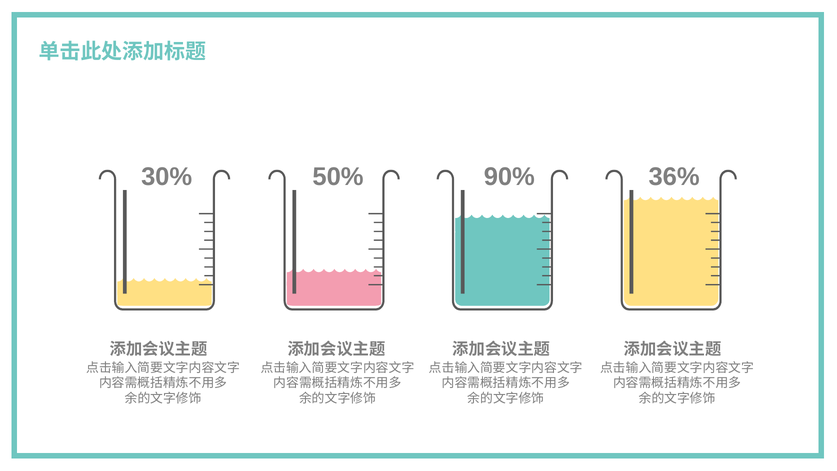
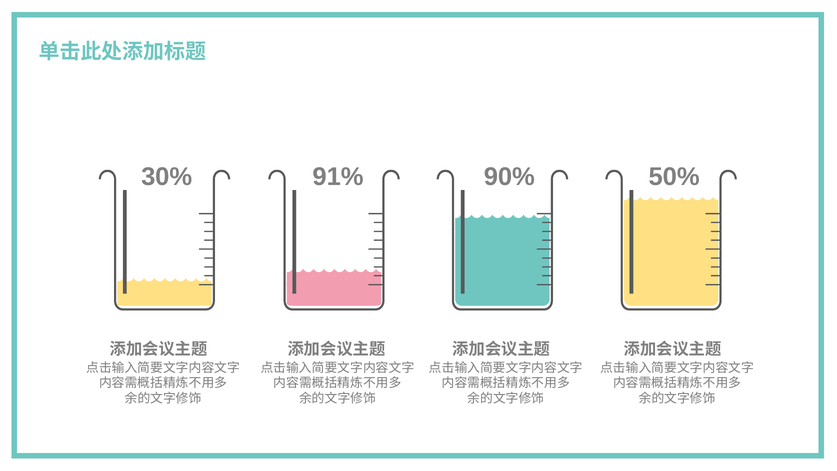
50%: 50% -> 91% (338, 177)
36%: 36% -> 50% (674, 177)
